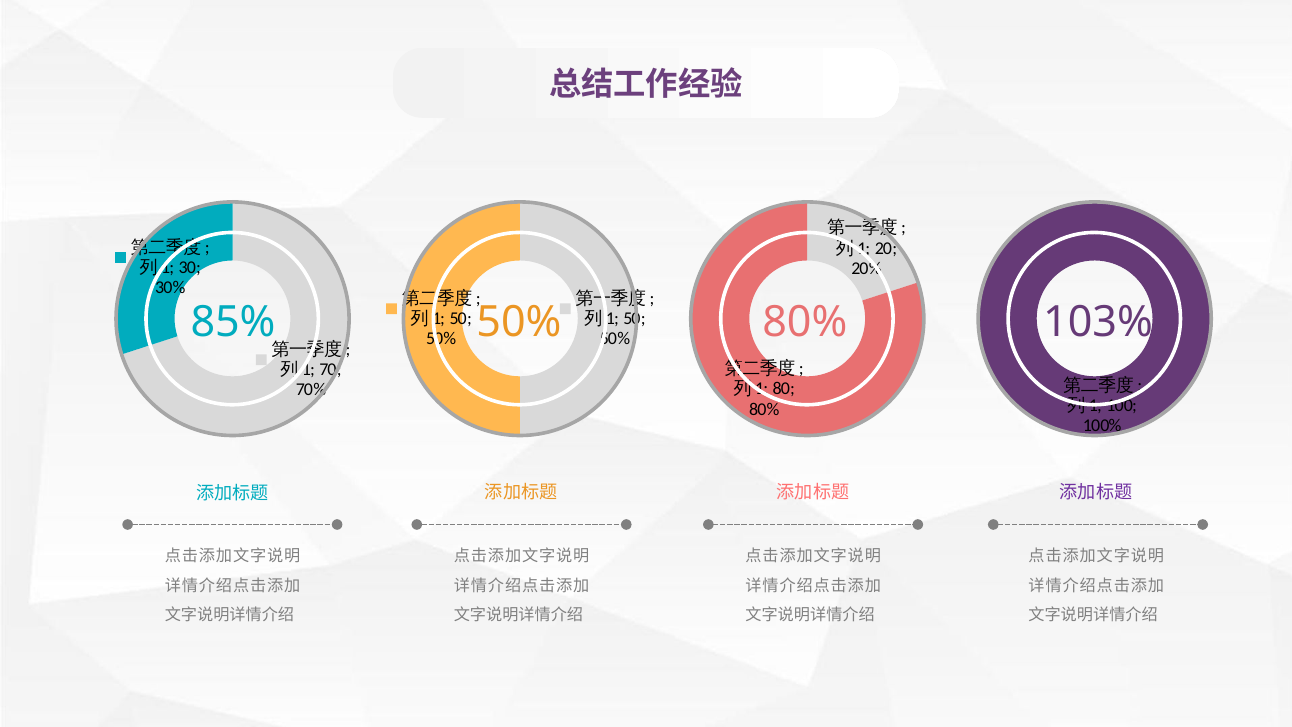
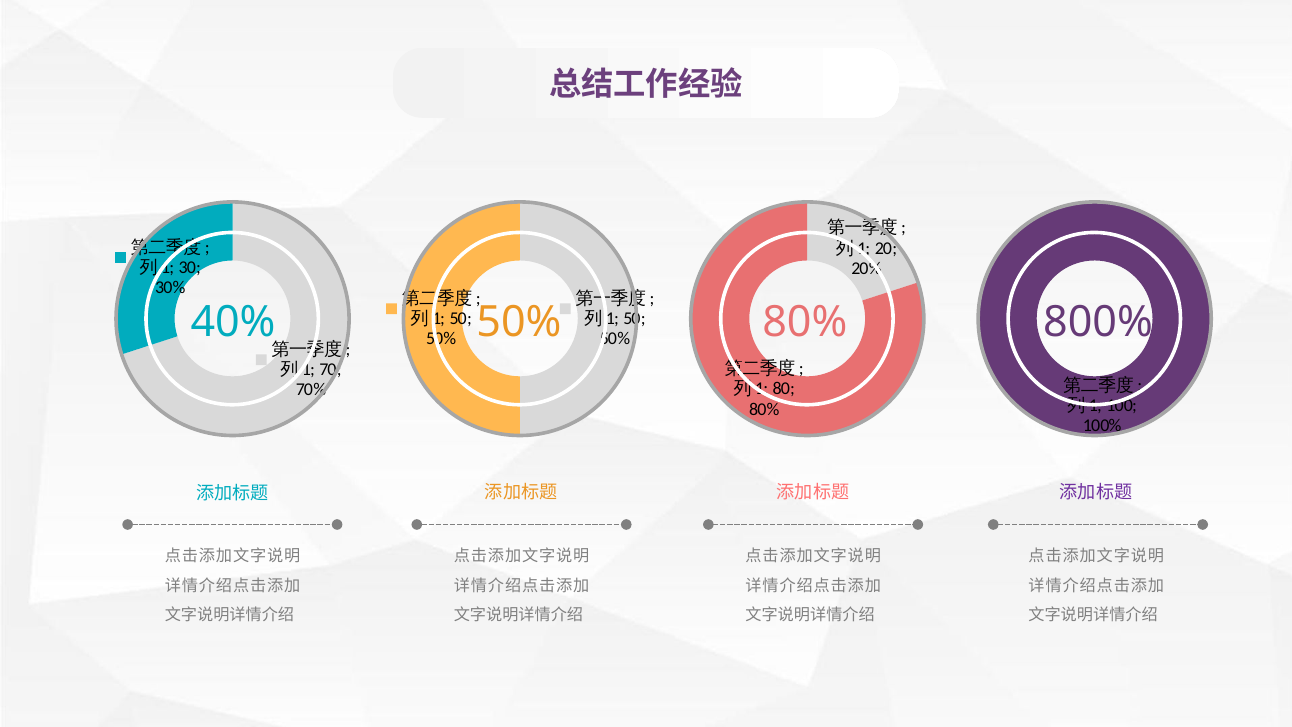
85%: 85% -> 40% (233, 322)
103%: 103% -> 800% (1098, 322)
